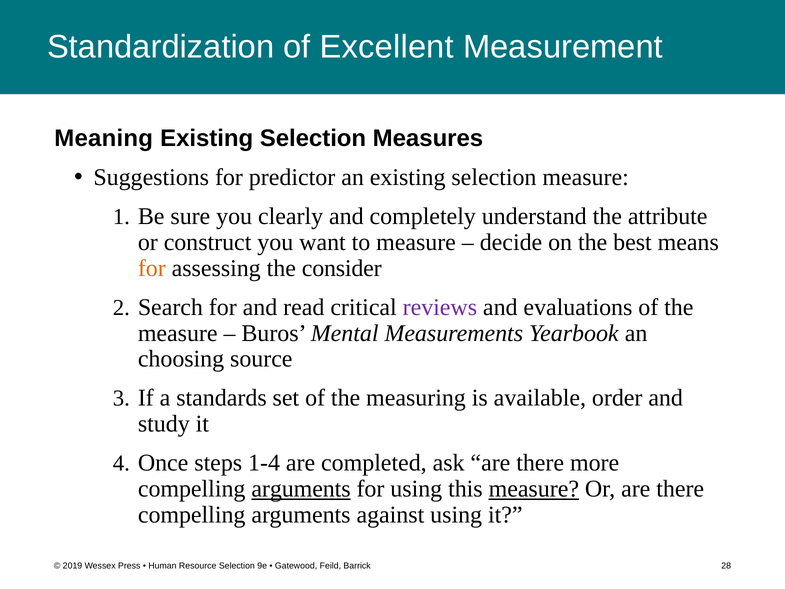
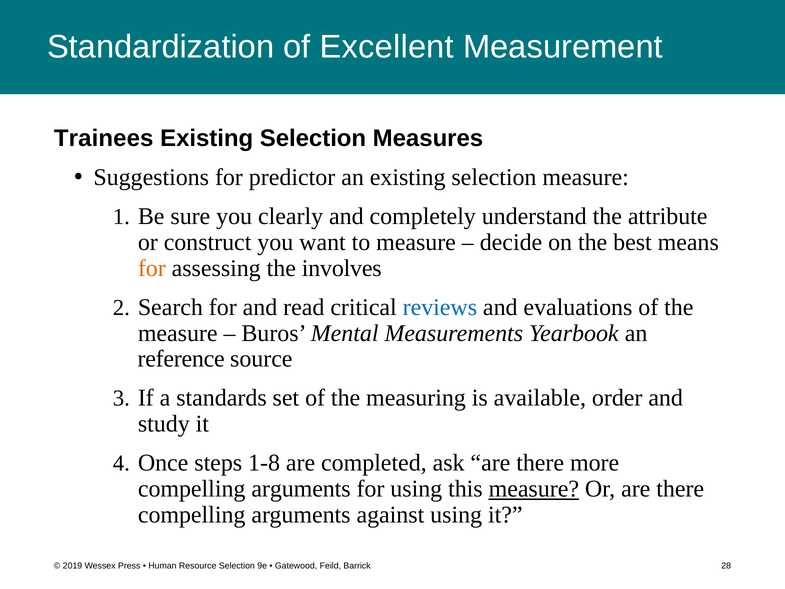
Meaning: Meaning -> Trainees (104, 138)
consider: consider -> involves (342, 268)
reviews colour: purple -> blue (440, 307)
choosing: choosing -> reference (181, 359)
1-4: 1-4 -> 1-8 (264, 463)
arguments underline: present -> none (301, 489)
